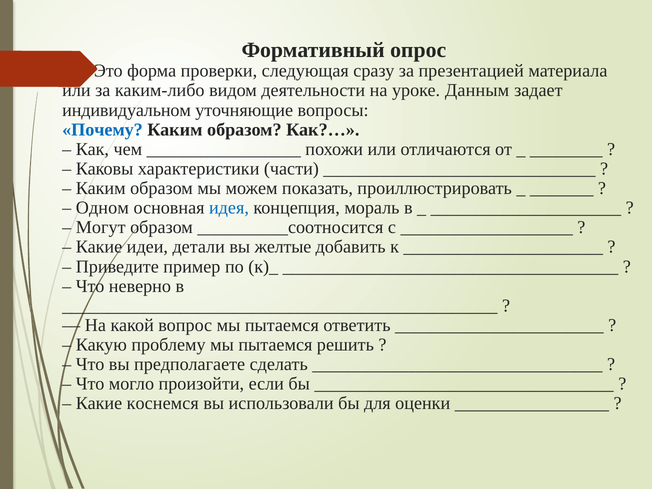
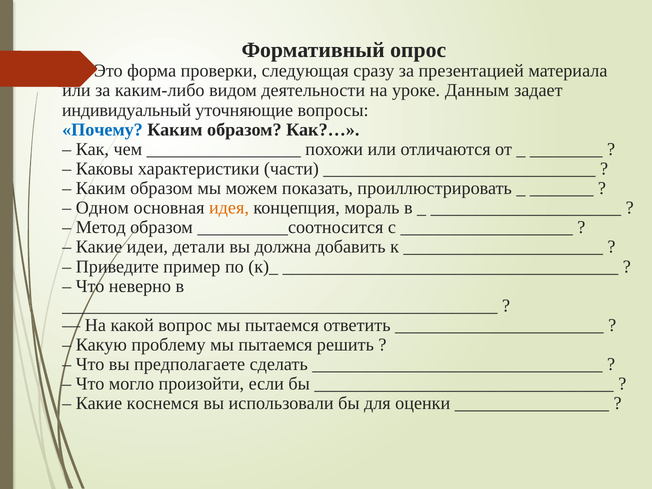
индивидуальном: индивидуальном -> индивидуальный (127, 110)
идея colour: blue -> orange (229, 208)
Могут: Могут -> Метод (101, 227)
желтые: желтые -> должна (283, 247)
